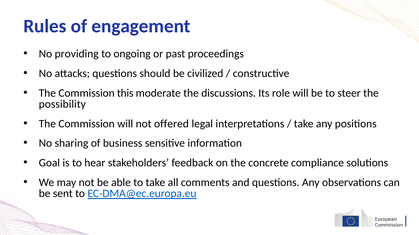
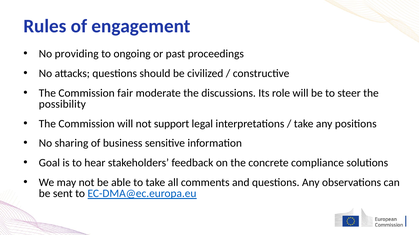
this: this -> fair (125, 93)
offered: offered -> support (172, 124)
